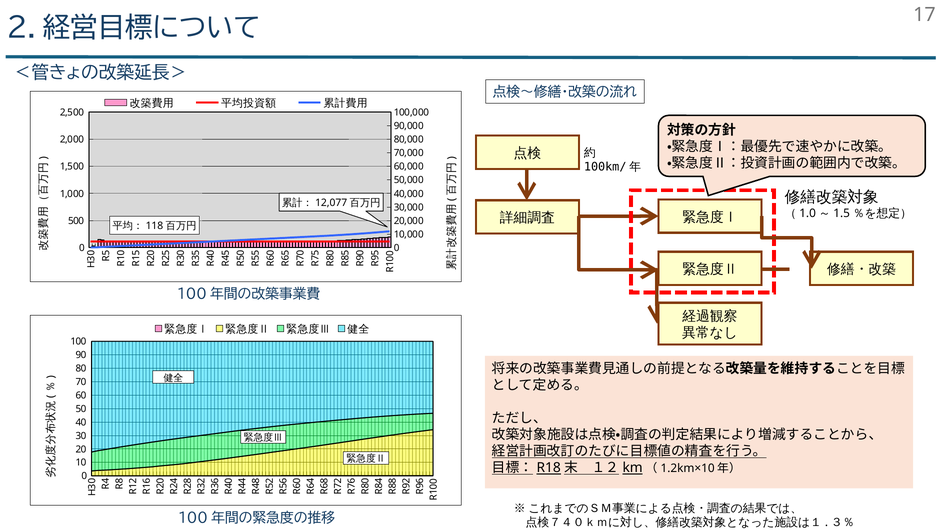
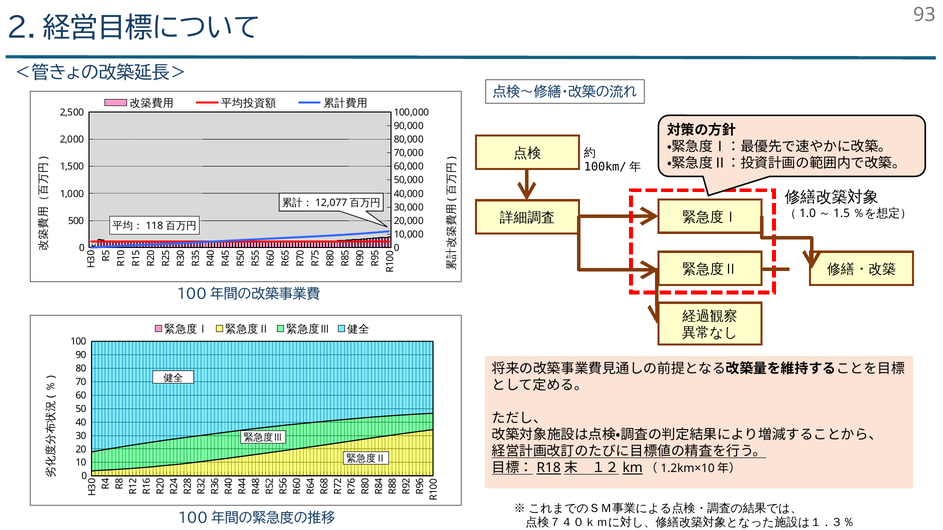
17: 17 -> 93 (924, 15)
